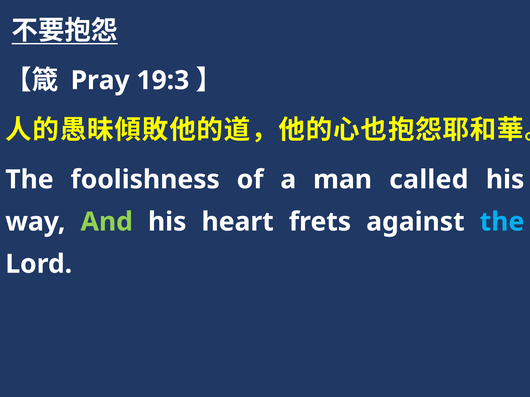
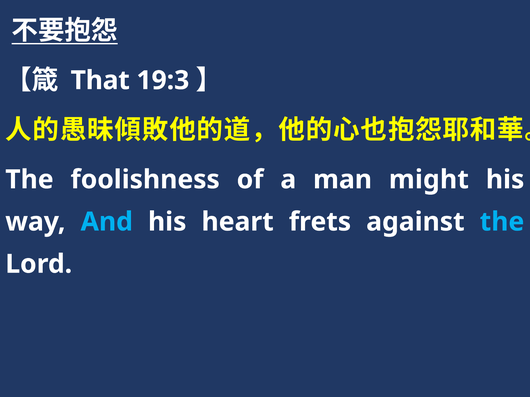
Pray: Pray -> That (100, 81)
called: called -> might (429, 180)
And colour: light green -> light blue (107, 222)
